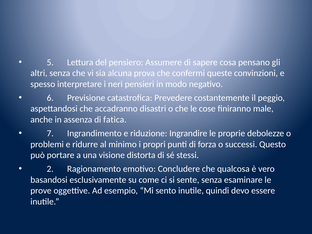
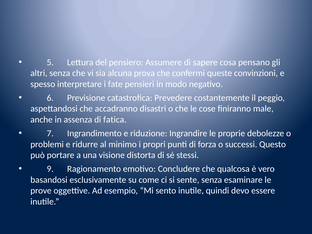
neri: neri -> fate (115, 84)
2: 2 -> 9 (50, 169)
